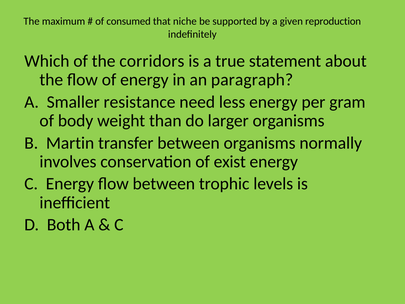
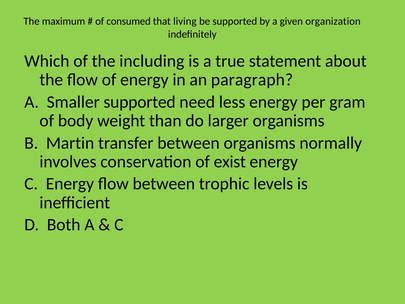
niche: niche -> living (185, 21)
reproduction: reproduction -> organization (333, 21)
corridors: corridors -> including (152, 61)
Smaller resistance: resistance -> supported (140, 102)
